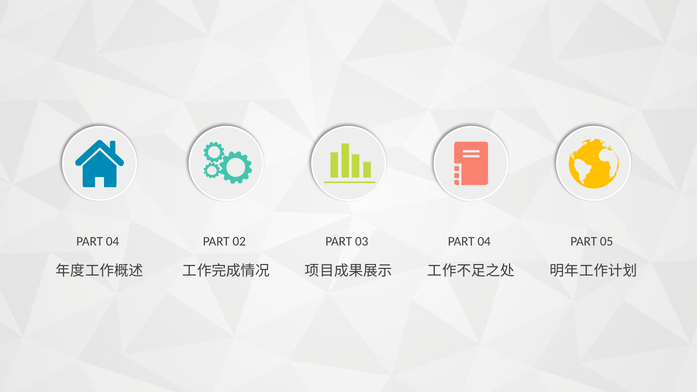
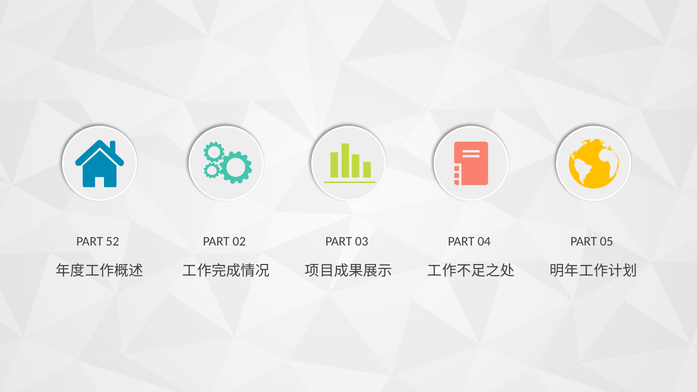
04: 04 -> 52 (113, 242)
